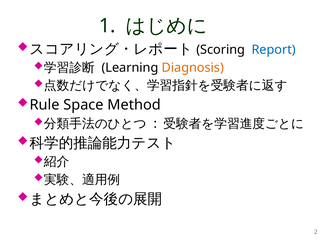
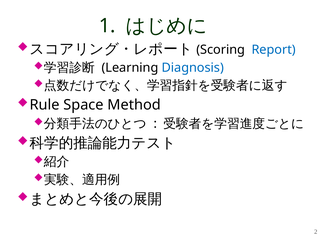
Diagnosis colour: orange -> blue (193, 68)
